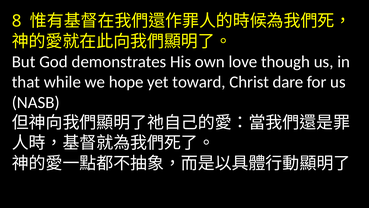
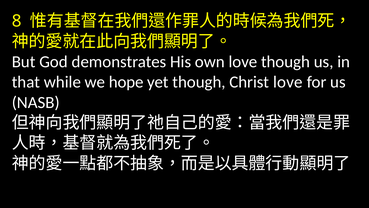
yet toward: toward -> though (199, 82)
Christ dare: dare -> love (288, 82)
